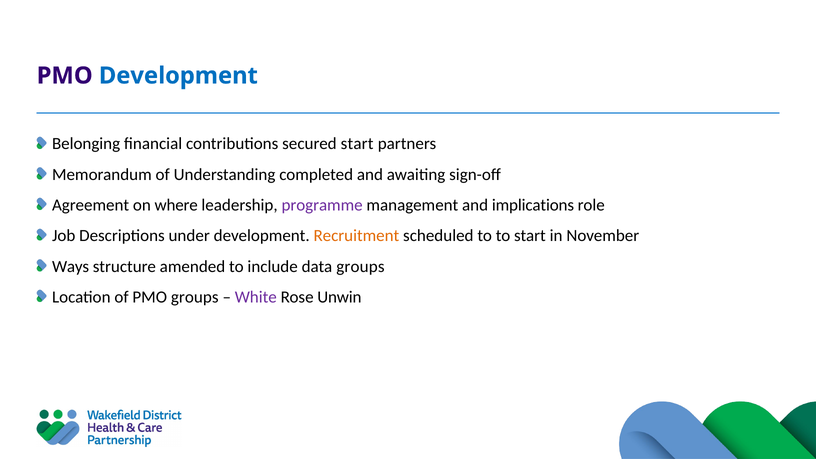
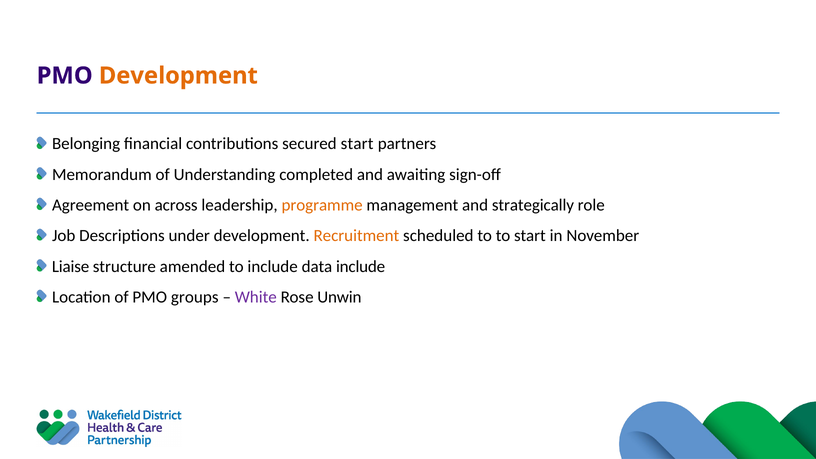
Development colour: blue -> orange (178, 76)
where: where -> across (176, 205)
programme colour: purple -> orange (322, 205)
implications: implications -> strategically (533, 205)
Ways: Ways -> Liaise (71, 266)
data groups: groups -> include (361, 266)
